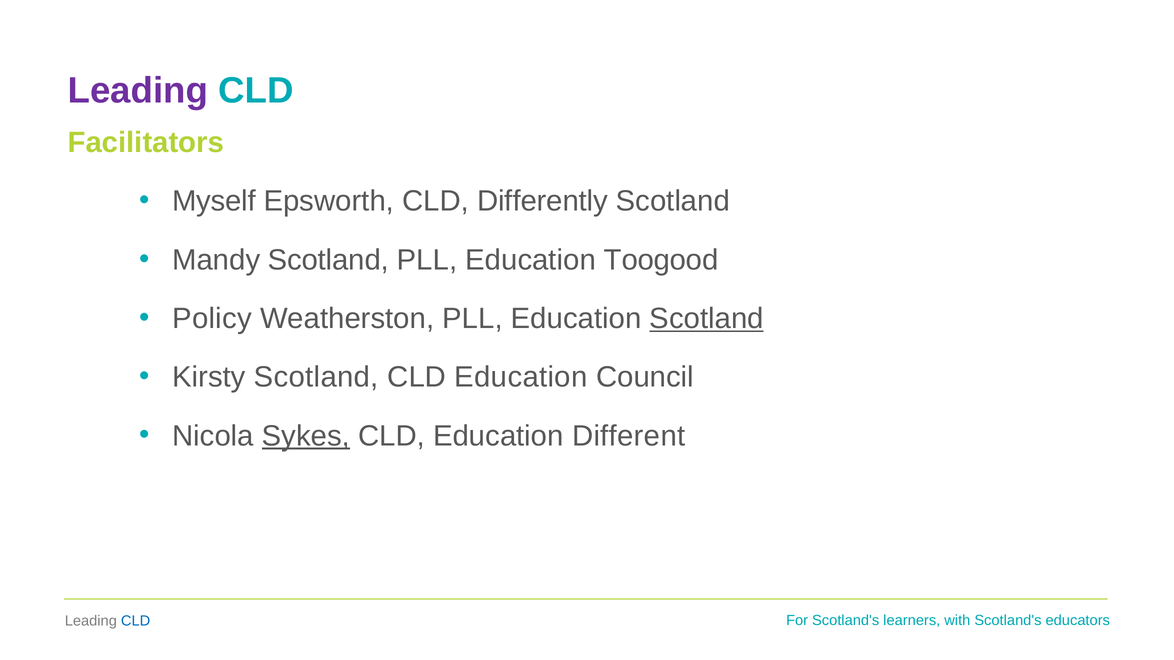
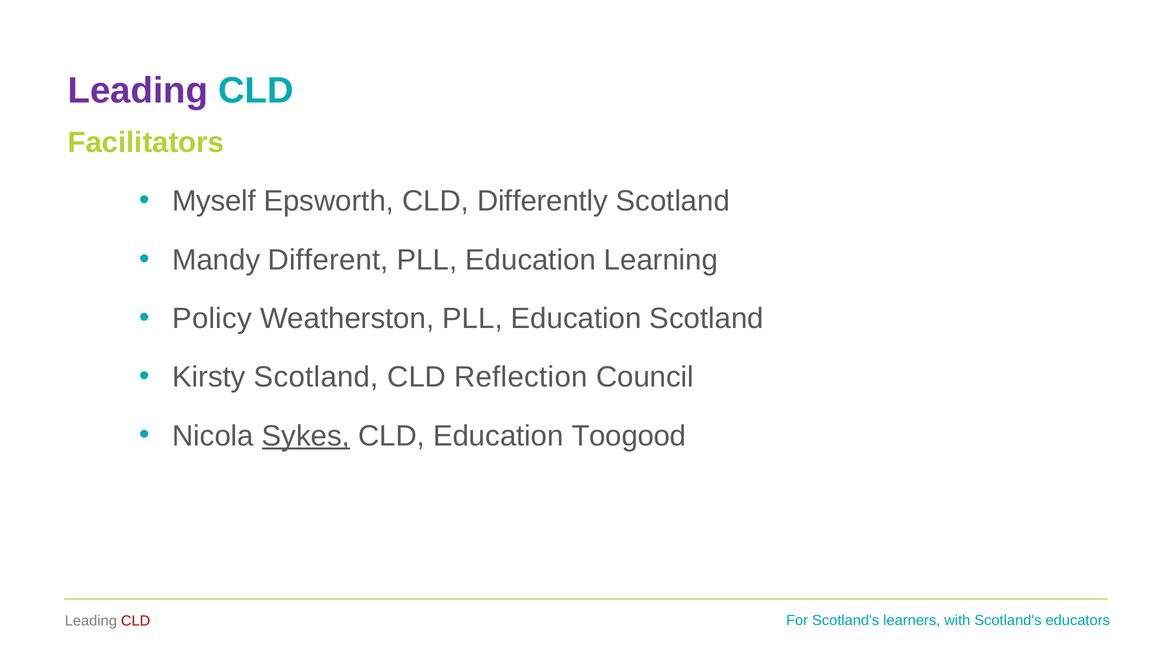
Mandy Scotland: Scotland -> Different (328, 260)
Toogood: Toogood -> Learning (661, 260)
Scotland underline: present -> none (707, 319)
Education: Education -> Reflection (521, 377)
Different: Different -> Toogood (629, 436)
CLD colour: blue -> red (136, 621)
